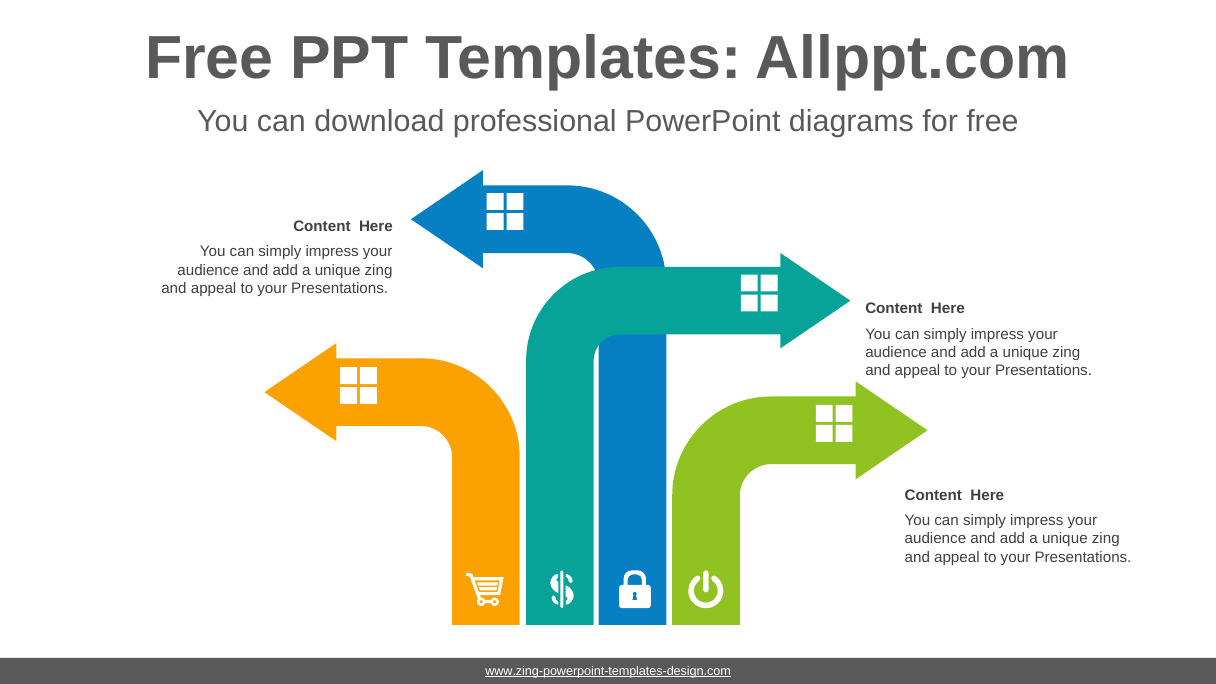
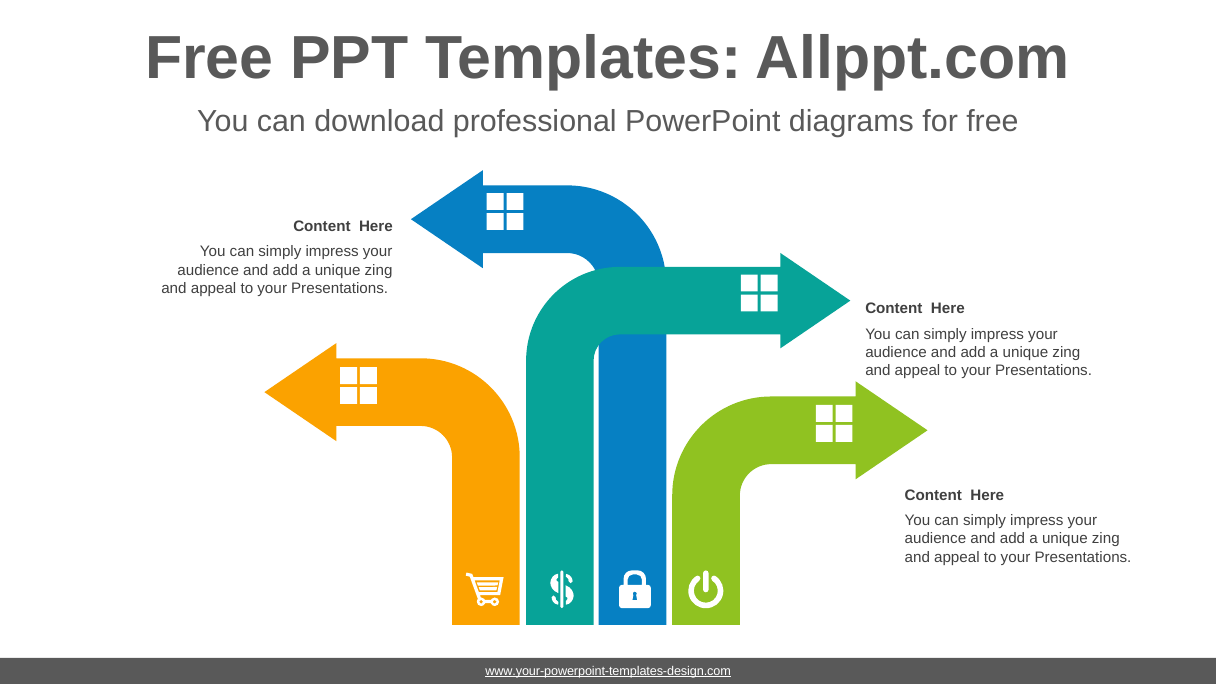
www.zing-powerpoint-templates-design.com: www.zing-powerpoint-templates-design.com -> www.your-powerpoint-templates-design.com (608, 671)
